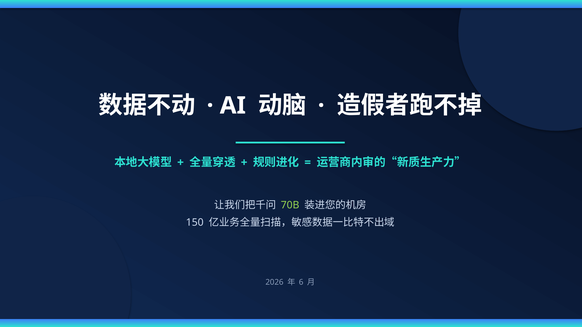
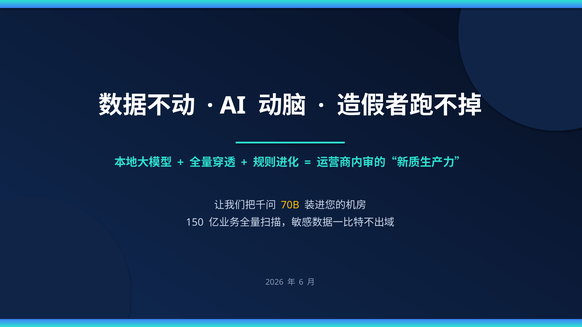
70B colour: light green -> yellow (290, 205)
